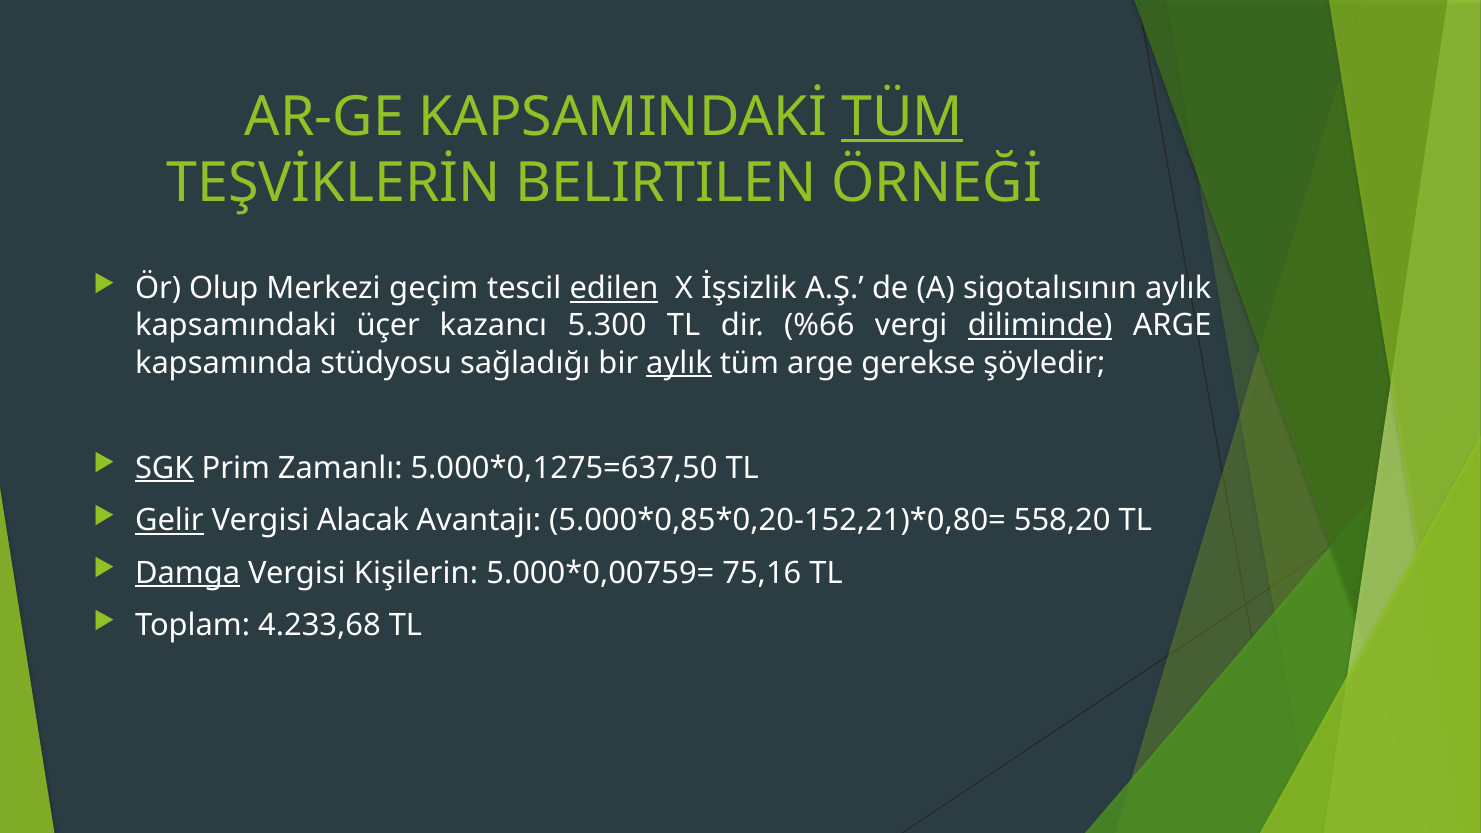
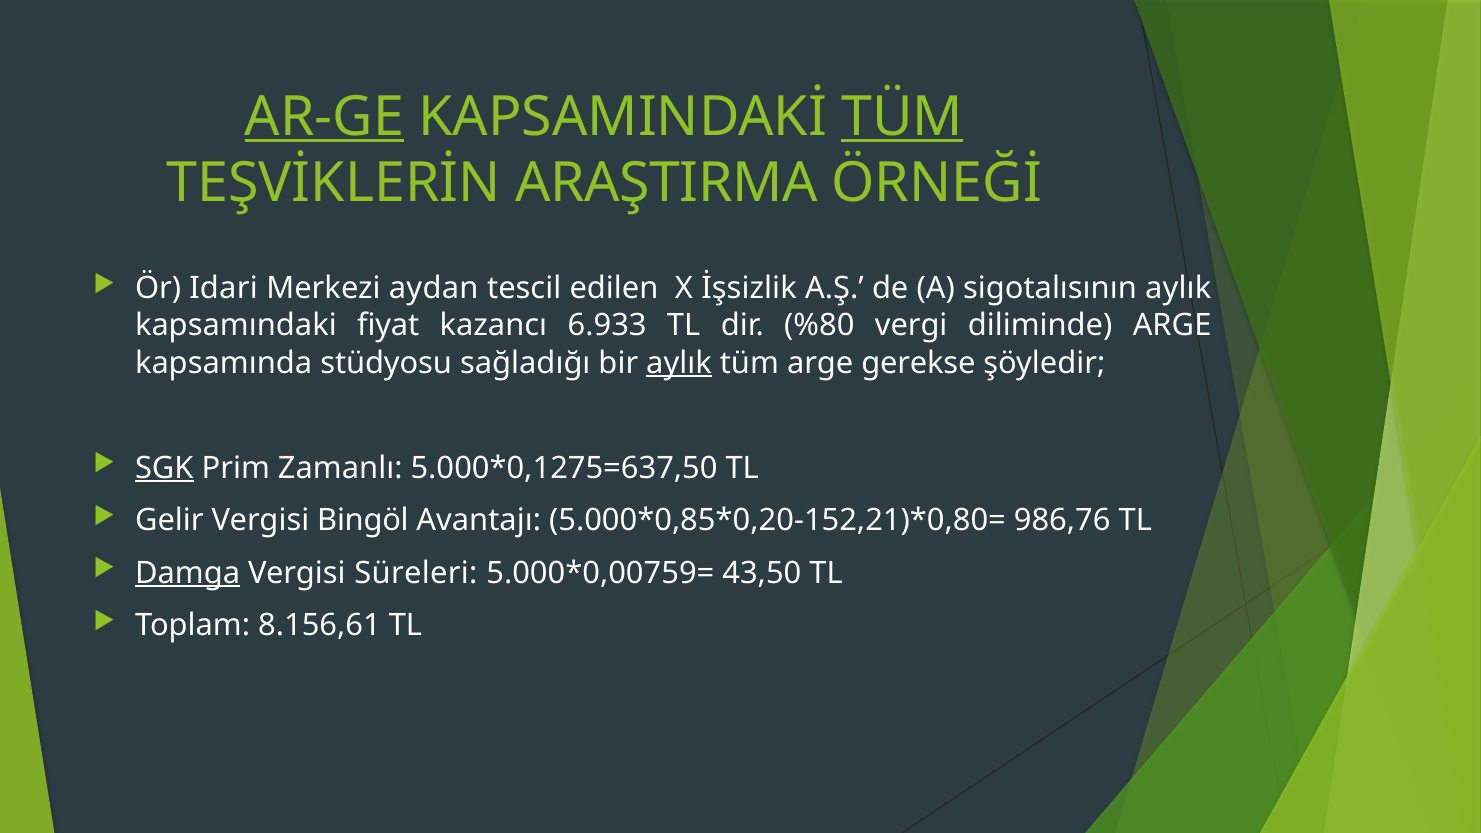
AR-GE underline: none -> present (325, 117)
BELIRTILEN: BELIRTILEN -> ARAŞTIRMA (666, 183)
Olup: Olup -> Idari (224, 289)
geçim: geçim -> aydan (434, 289)
edilen underline: present -> none (614, 289)
üçer: üçer -> fiyat (388, 326)
5.300: 5.300 -> 6.933 (607, 326)
%66: %66 -> %80 (819, 326)
diliminde underline: present -> none (1040, 326)
Gelir underline: present -> none (169, 520)
Alacak: Alacak -> Bingöl (363, 520)
558,20: 558,20 -> 986,76 (1062, 520)
Kişilerin: Kişilerin -> Süreleri (416, 573)
75,16: 75,16 -> 43,50 (762, 573)
4.233,68: 4.233,68 -> 8.156,61 (319, 626)
